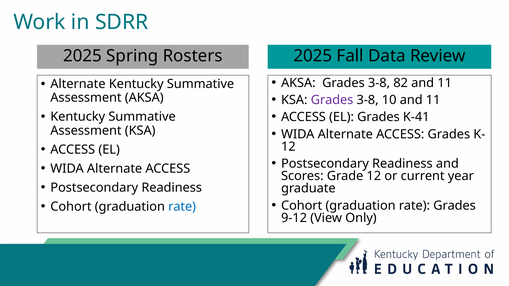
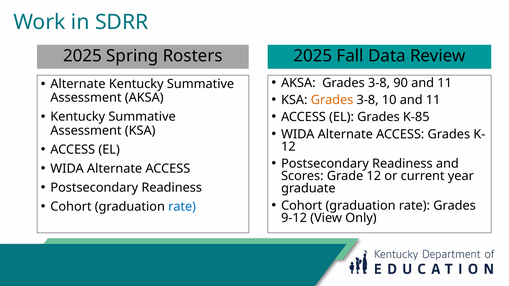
82: 82 -> 90 (401, 83)
Grades colour: purple -> orange (332, 100)
K-41: K-41 -> K-85 (416, 117)
